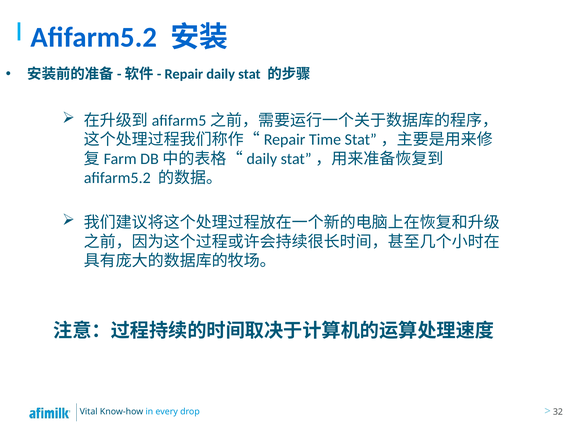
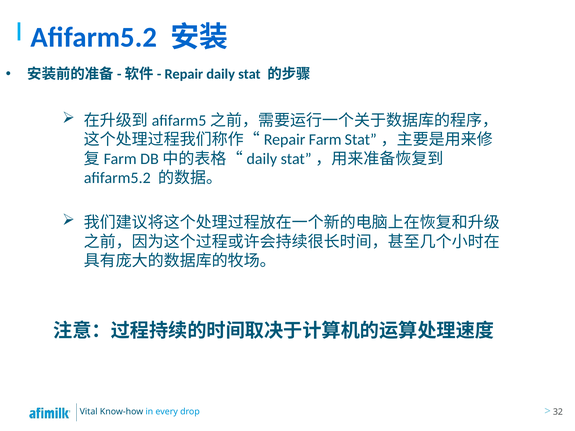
Time: Time -> Farm (325, 140)
